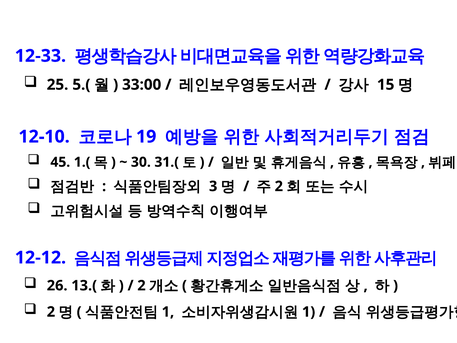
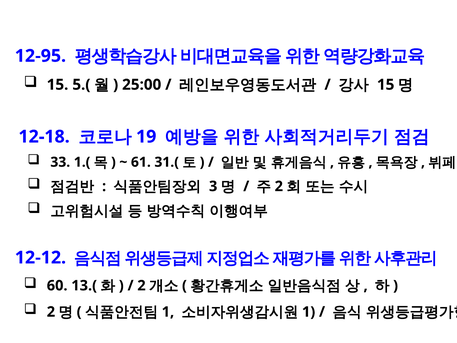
12-33: 12-33 -> 12-95 (40, 56)
25: 25 -> 15 (58, 85)
33:00: 33:00 -> 25:00 (142, 85)
12-10: 12-10 -> 12-18 (44, 137)
45: 45 -> 33 (60, 162)
30: 30 -> 61 (141, 162)
26: 26 -> 60 (57, 285)
